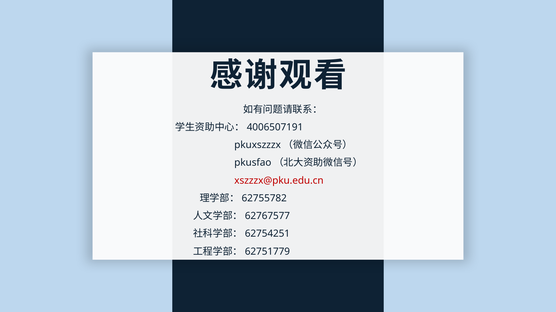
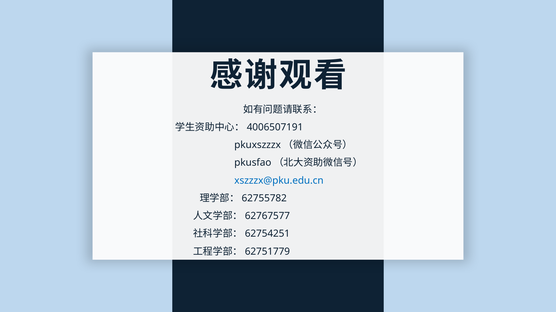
xszzzx@pku.edu.cn colour: red -> blue (279, 181)
